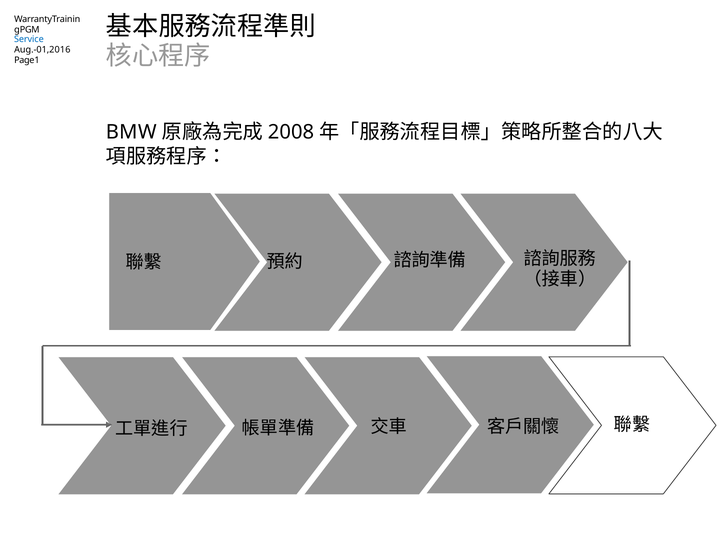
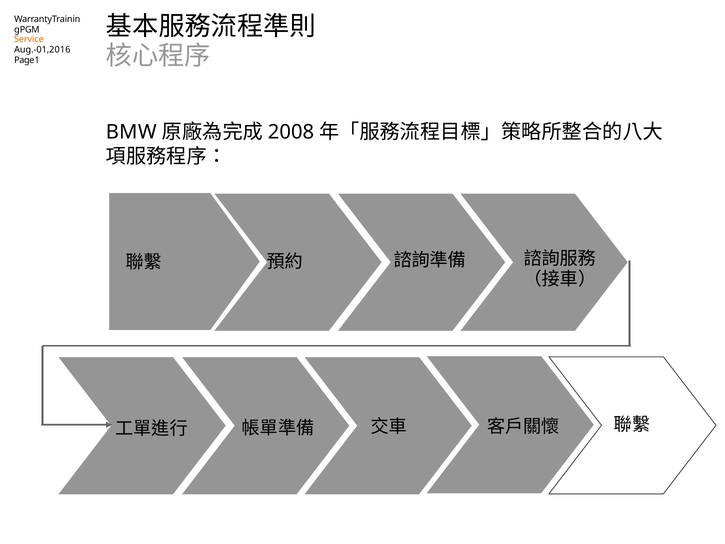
Service colour: blue -> orange (29, 39)
